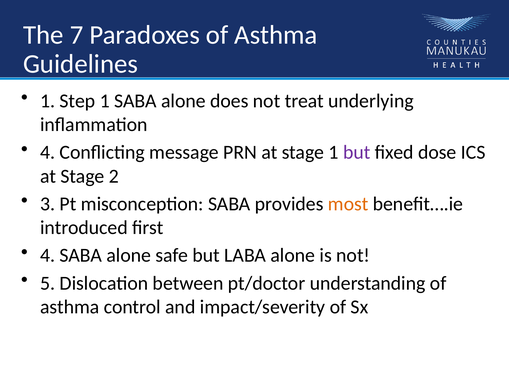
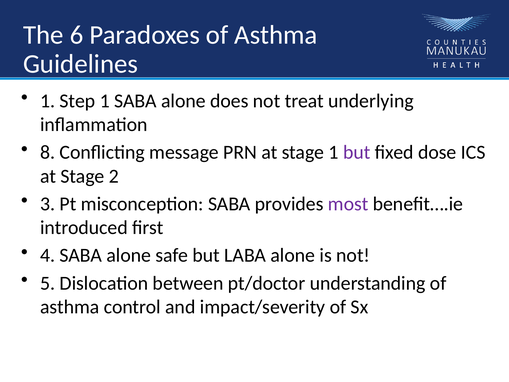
7: 7 -> 6 (77, 35)
4: 4 -> 8 (48, 152)
most colour: orange -> purple (348, 204)
